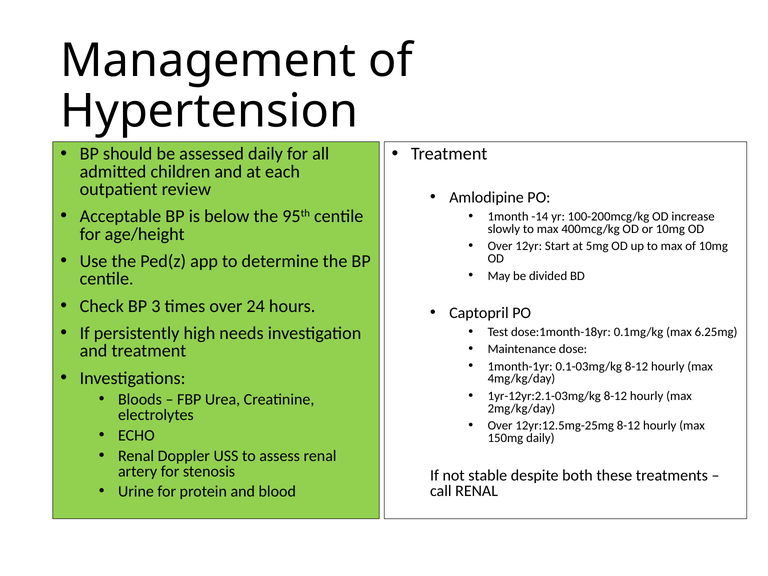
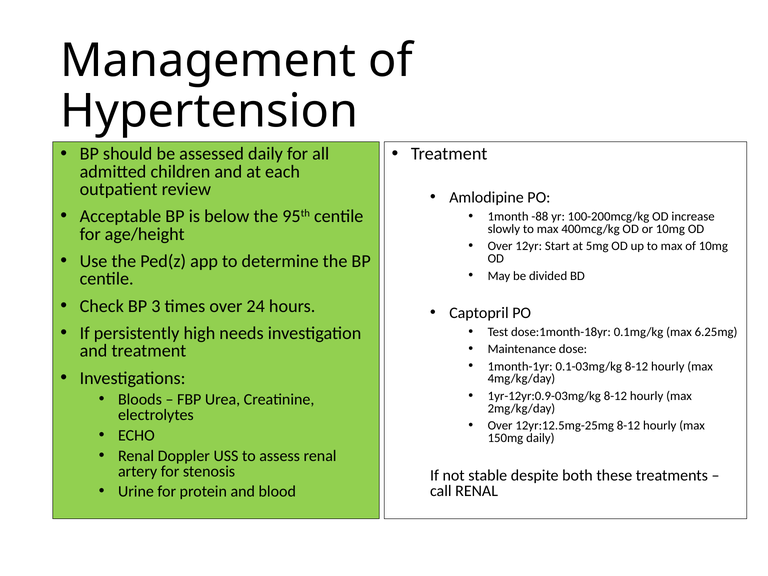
-14: -14 -> -88 (540, 217)
1yr-12yr:2.1-03mg/kg: 1yr-12yr:2.1-03mg/kg -> 1yr-12yr:0.9-03mg/kg (544, 396)
